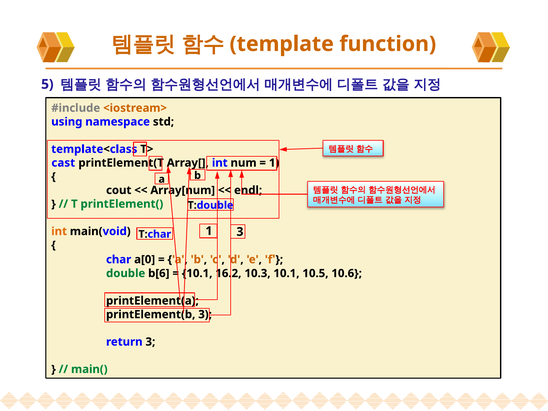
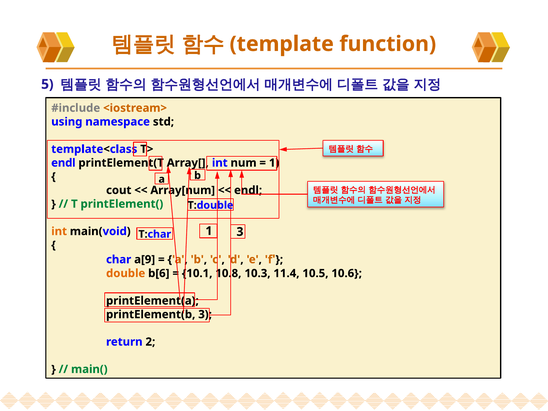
cast: cast -> endl (63, 163)
a[0: a[0 -> a[9 (145, 259)
double colour: green -> orange (126, 273)
16.2: 16.2 -> 10.8 (228, 273)
10.3 10.1: 10.1 -> 11.4 (286, 273)
return 3: 3 -> 2 (150, 342)
